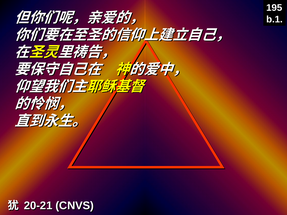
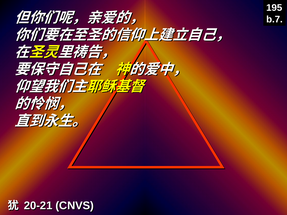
b.1: b.1 -> b.7 (274, 19)
